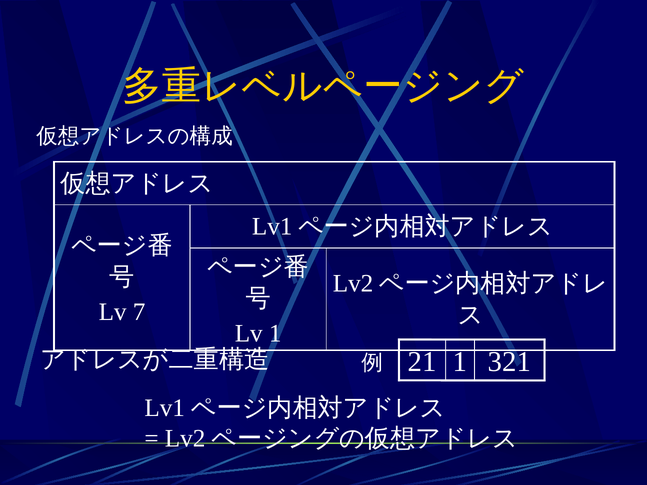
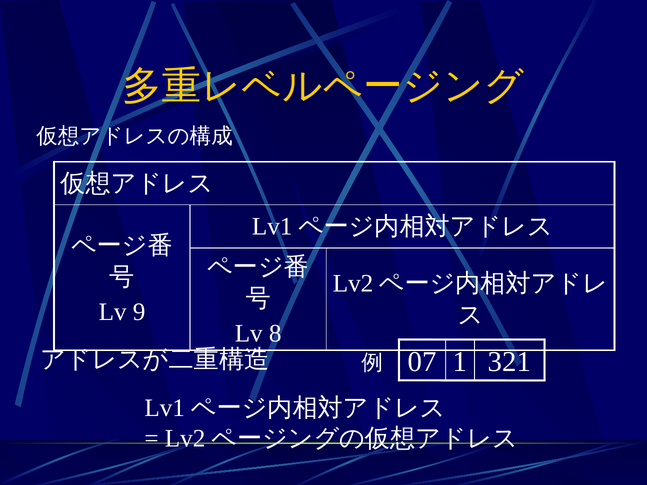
7: 7 -> 9 (139, 312)
Lv 1: 1 -> 8 (275, 334)
21: 21 -> 07 (422, 362)
